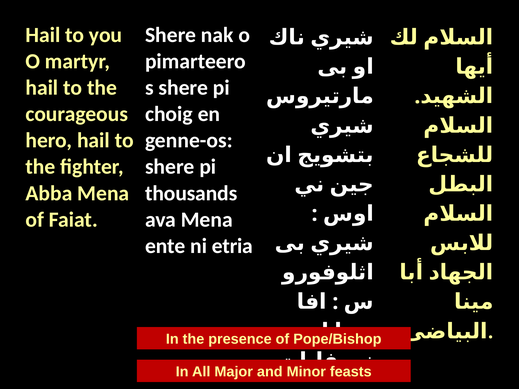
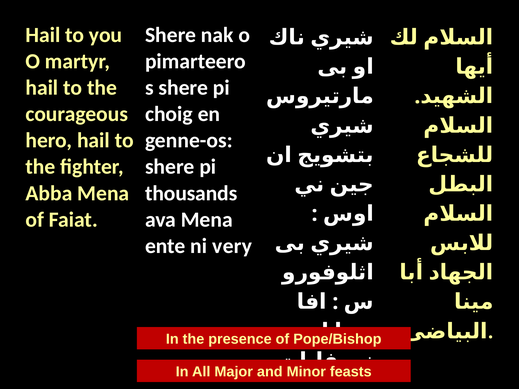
etria: etria -> very (232, 246)
